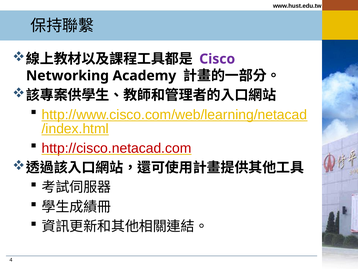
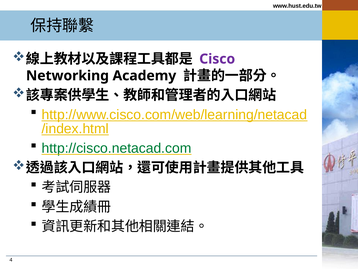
http://cisco.netacad.com colour: red -> green (116, 148)
